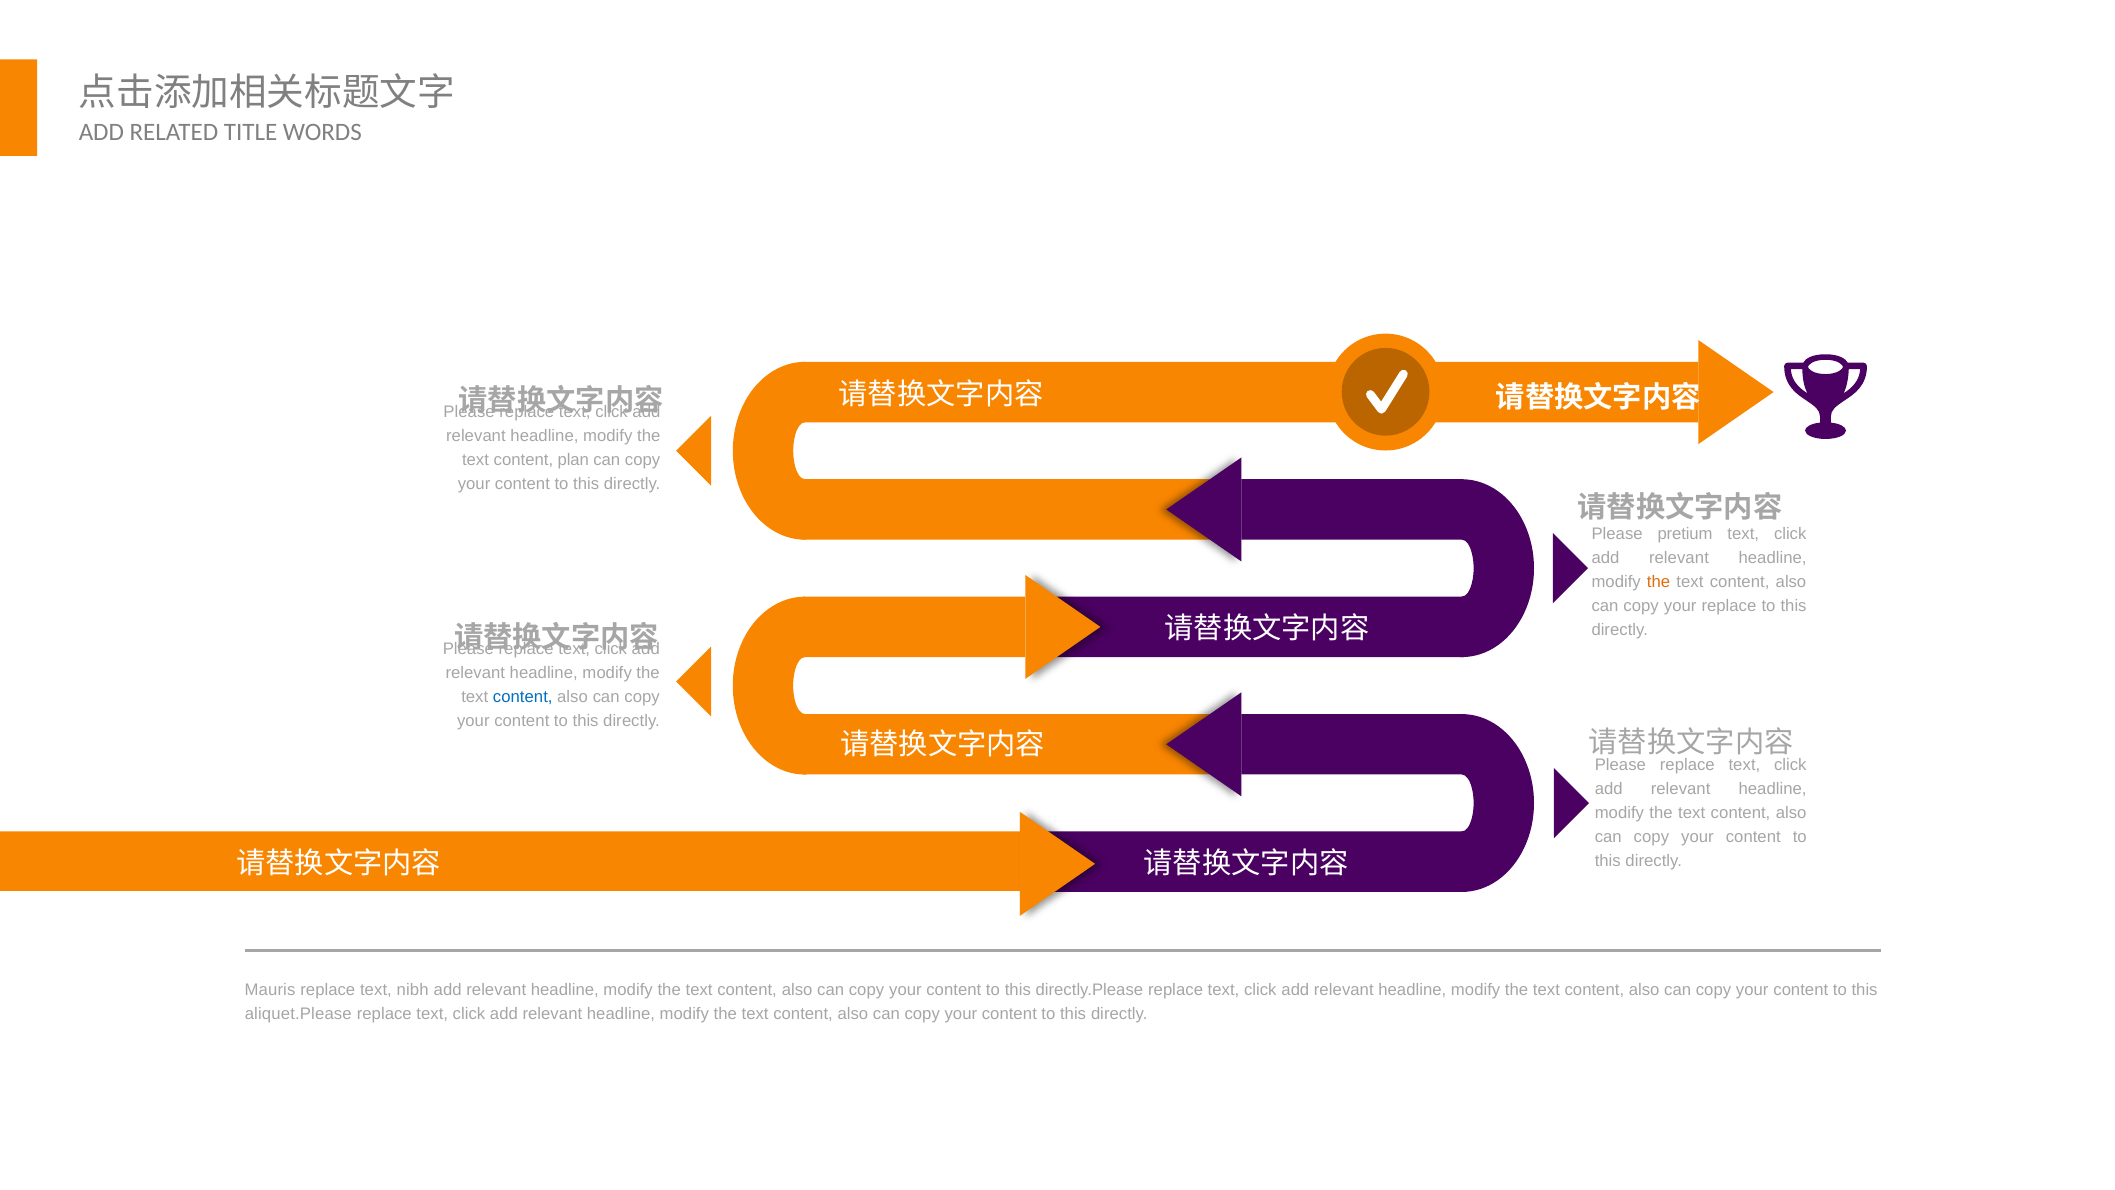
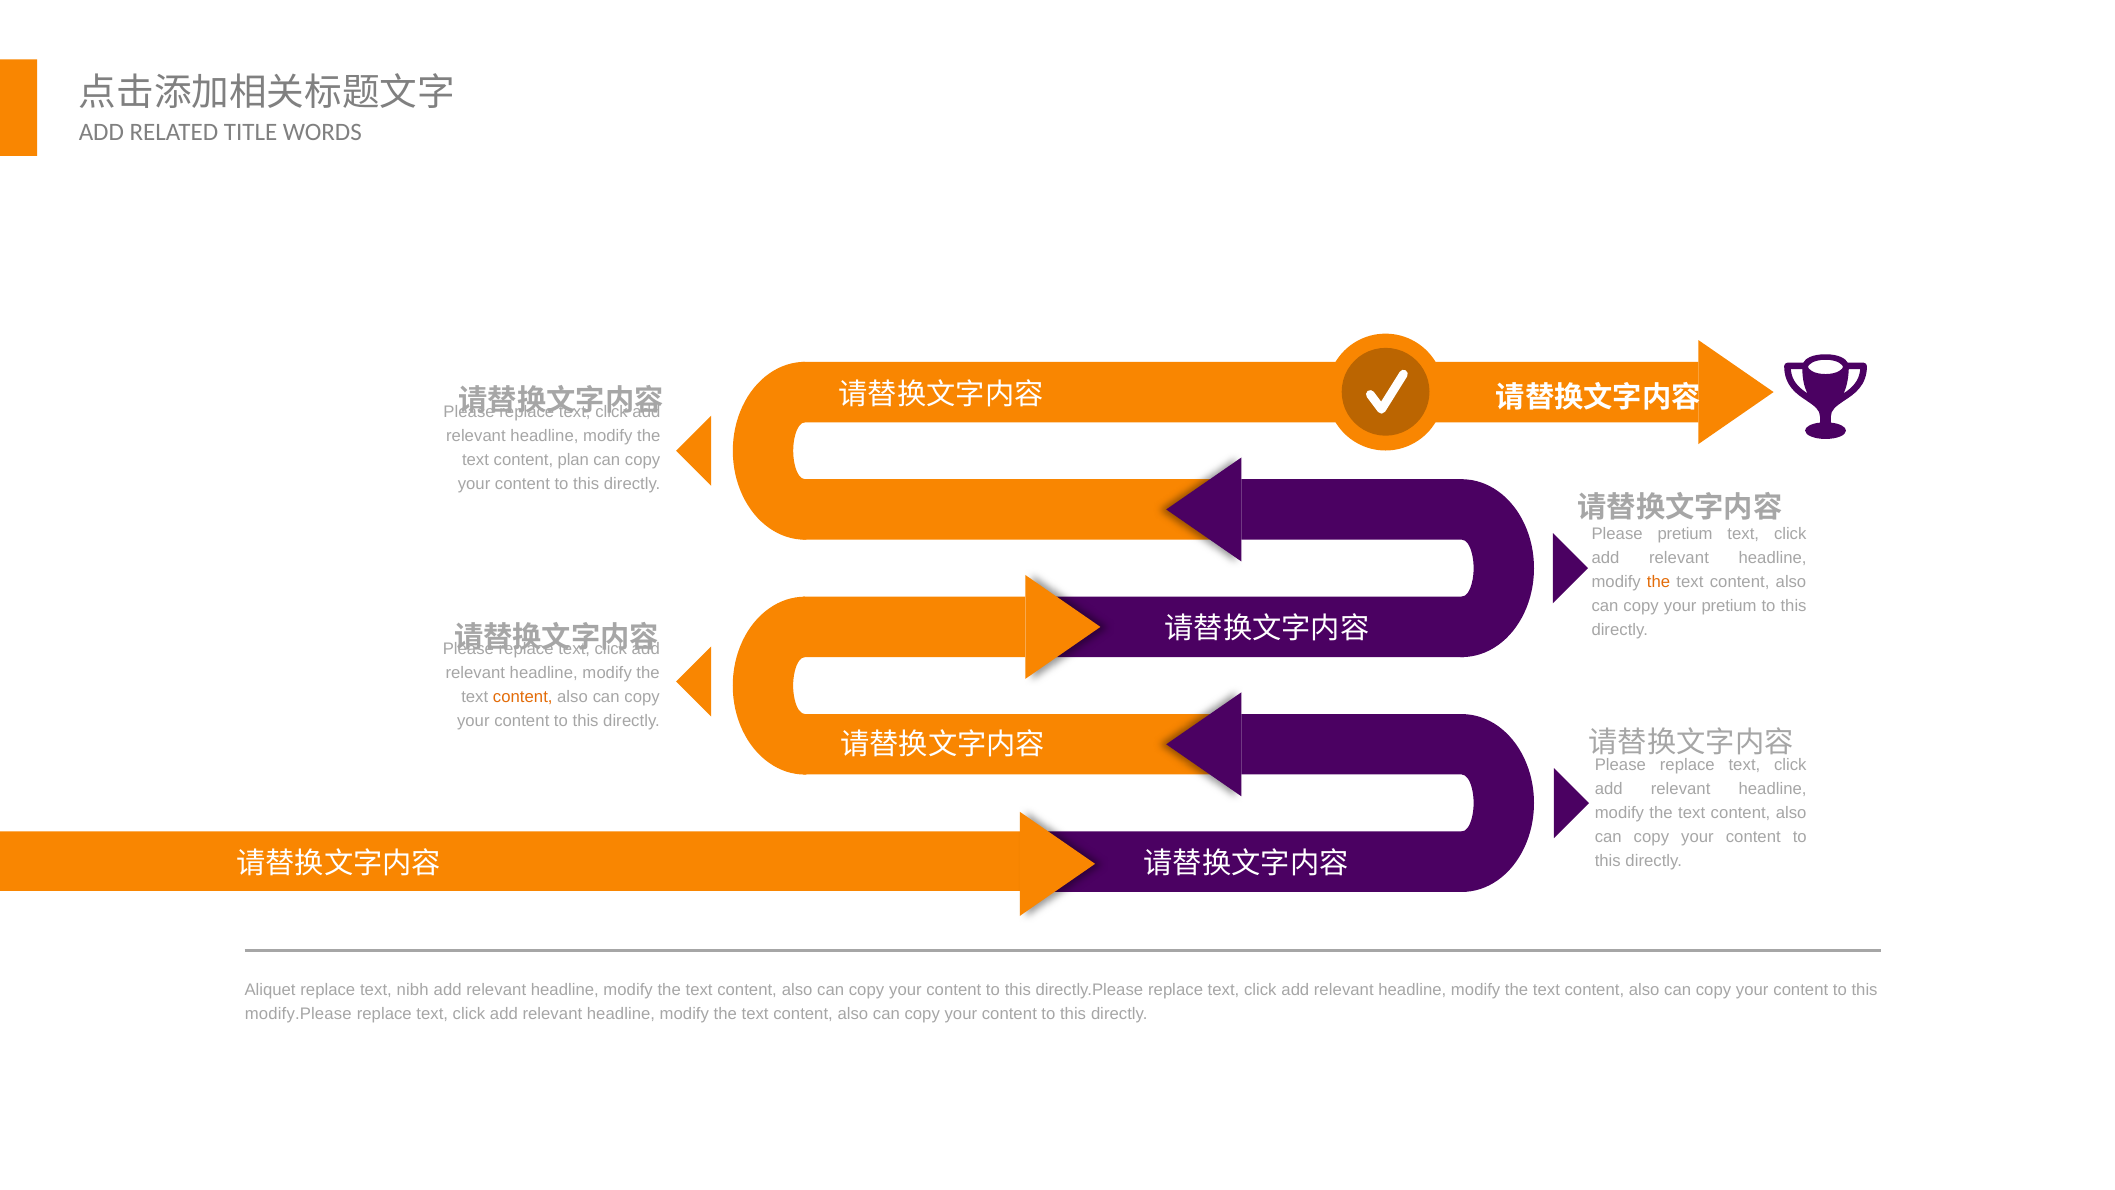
your replace: replace -> pretium (1729, 605)
content colour: blue -> orange (523, 696)
Mauris: Mauris -> Aliquet (270, 990)
aliquet.Please: aliquet.Please -> modify.Please (298, 1014)
